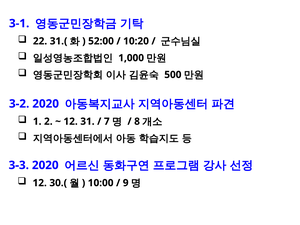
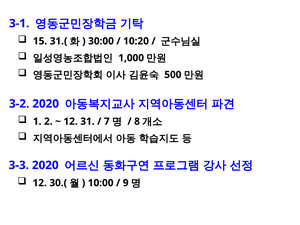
22: 22 -> 15 (40, 41)
52:00: 52:00 -> 30:00 (101, 41)
